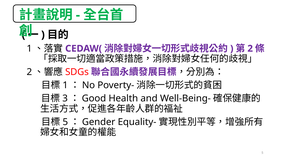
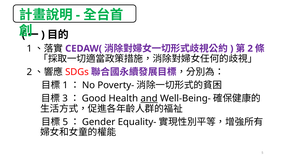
and underline: none -> present (149, 99)
